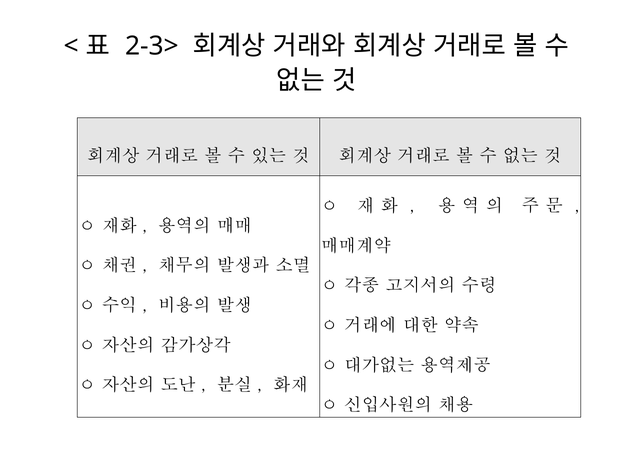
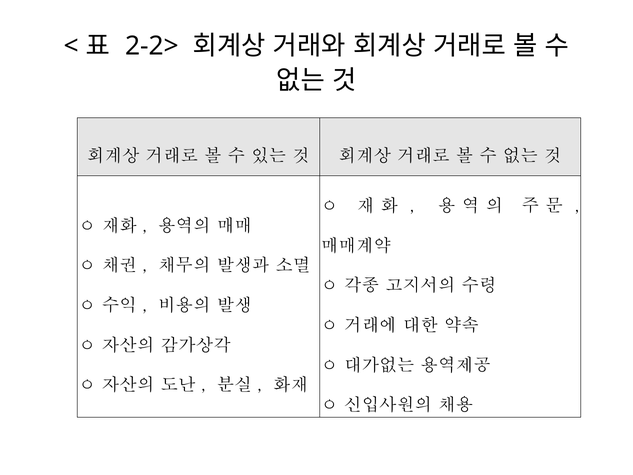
2-3>: 2-3> -> 2-2> (152, 46)
